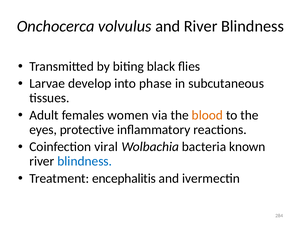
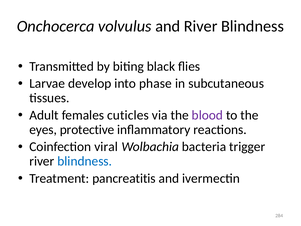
women: women -> cuticles (128, 115)
blood colour: orange -> purple (207, 115)
known: known -> trigger (247, 147)
encephalitis: encephalitis -> pancreatitis (124, 178)
